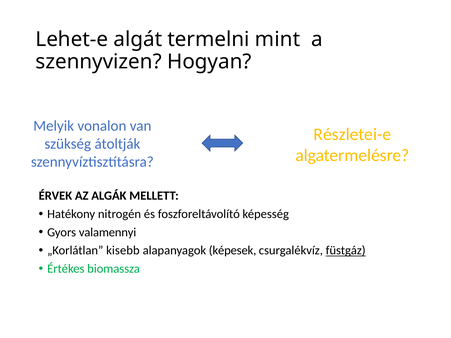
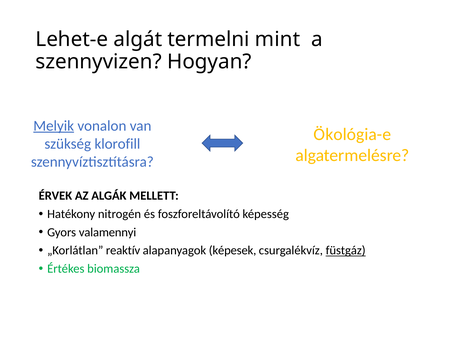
Melyik underline: none -> present (54, 126)
Részletei-e: Részletei-e -> Ökológia-e (352, 134)
átoltják: átoltják -> klorofill (117, 144)
kisebb: kisebb -> reaktív (123, 251)
